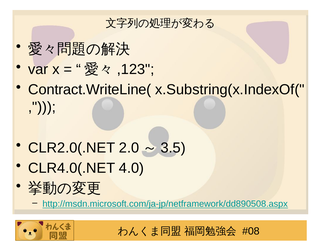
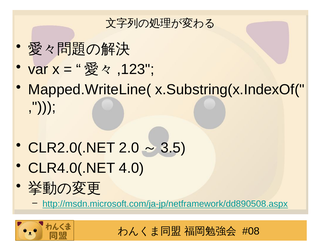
Contract.WriteLine(: Contract.WriteLine( -> Mapped.WriteLine( (90, 89)
